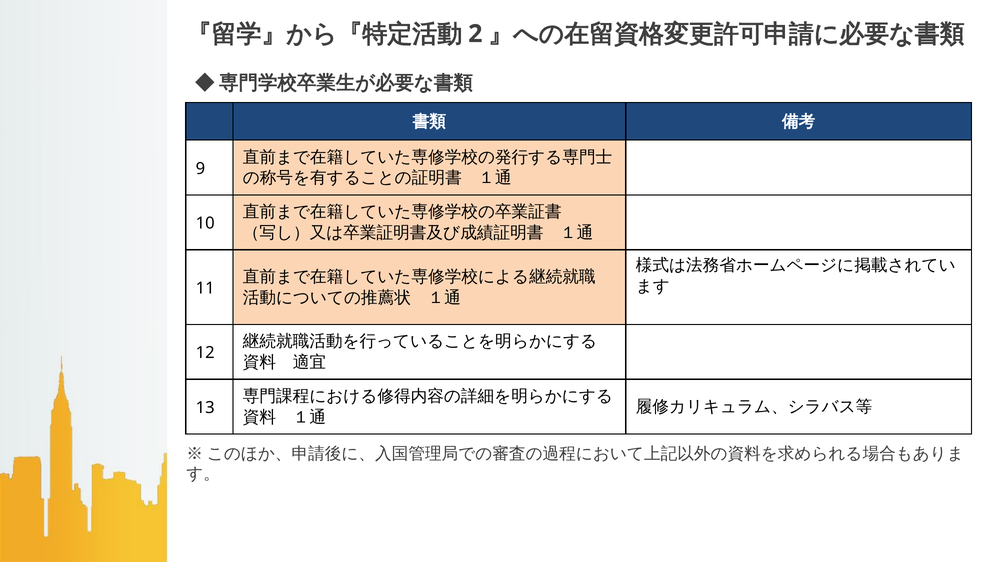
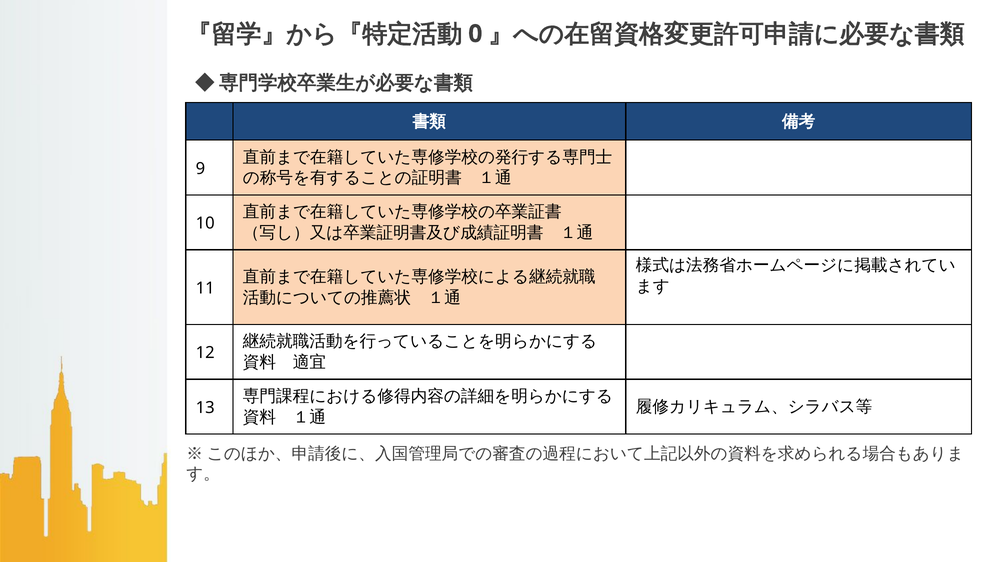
2: 2 -> 0 (475, 34)
